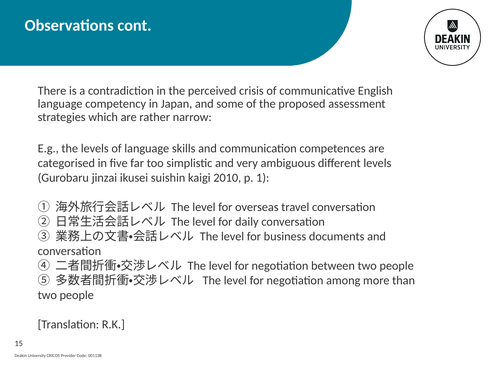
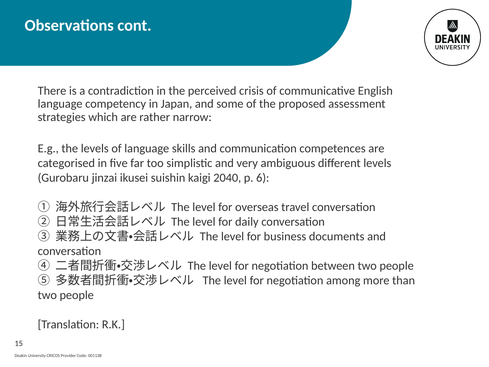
2010: 2010 -> 2040 (227, 178)
1: 1 -> 6 (263, 178)
